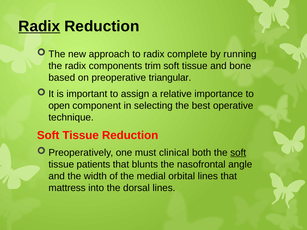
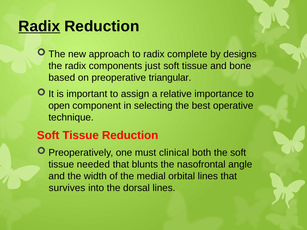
running: running -> designs (240, 54)
trim: trim -> just (153, 66)
soft underline: present -> none (238, 153)
patients: patients -> needed (93, 164)
mattress: mattress -> survives (67, 188)
